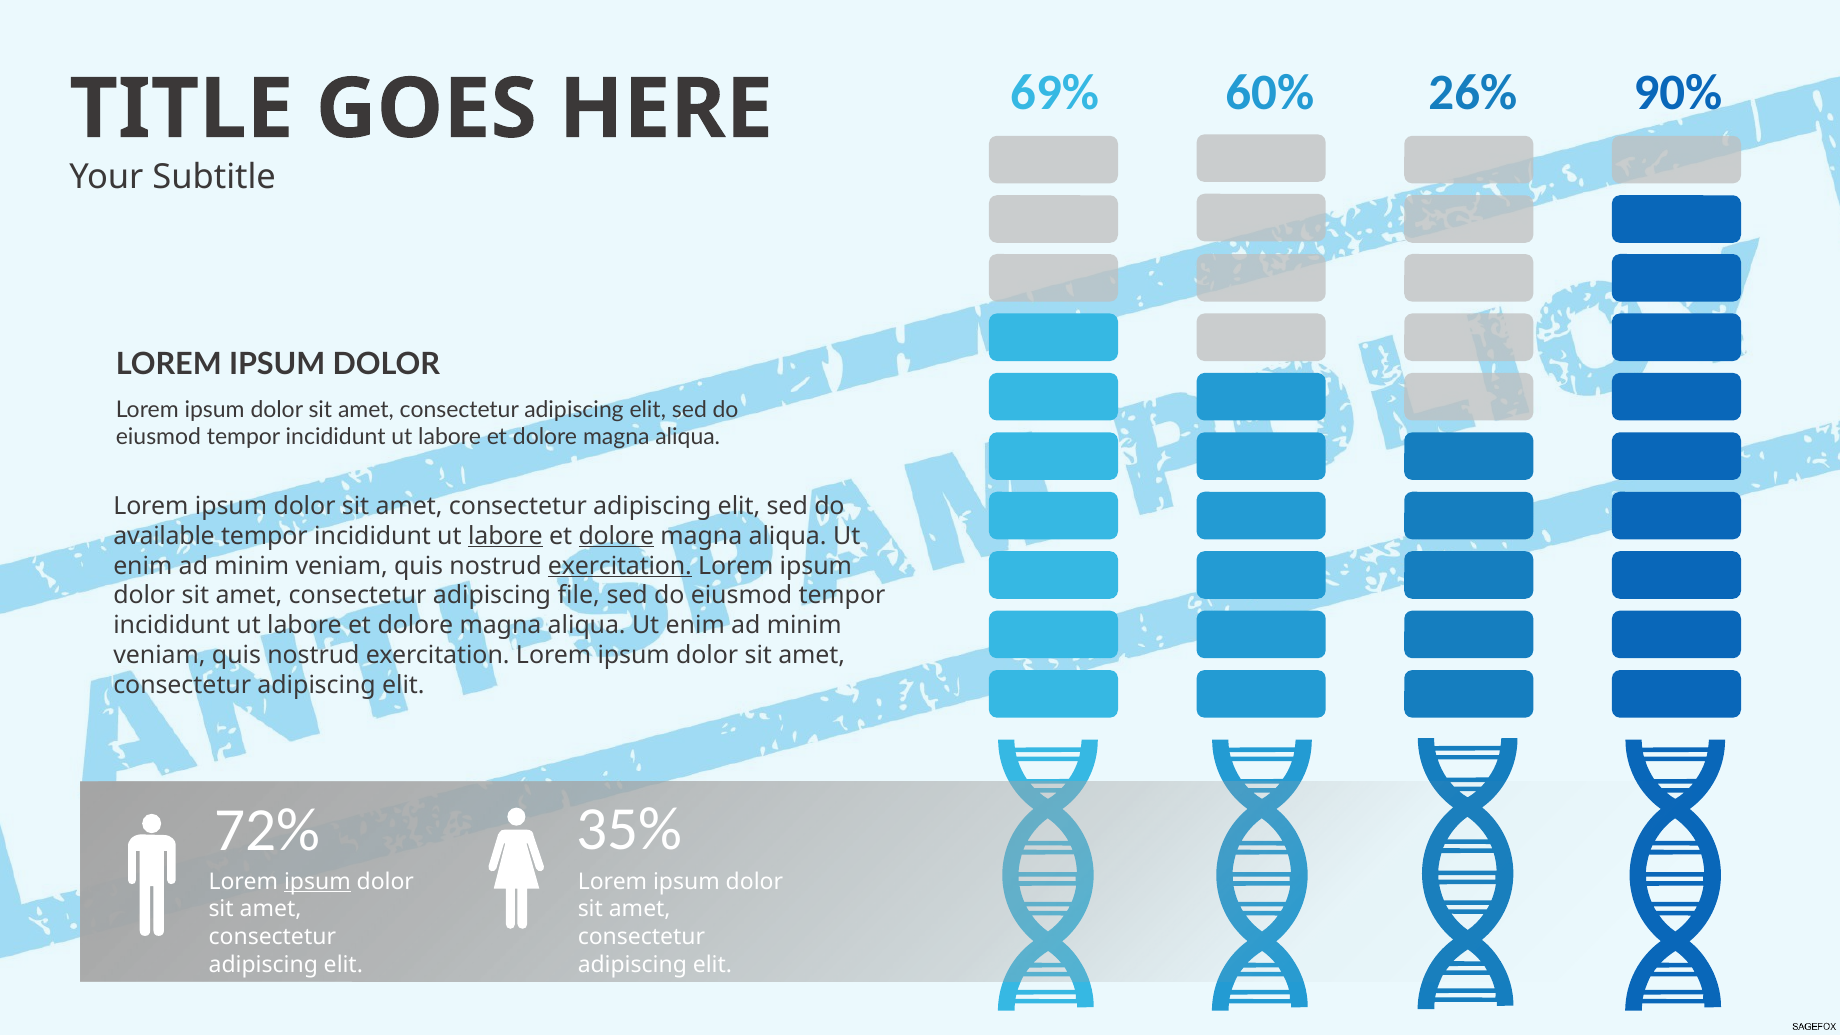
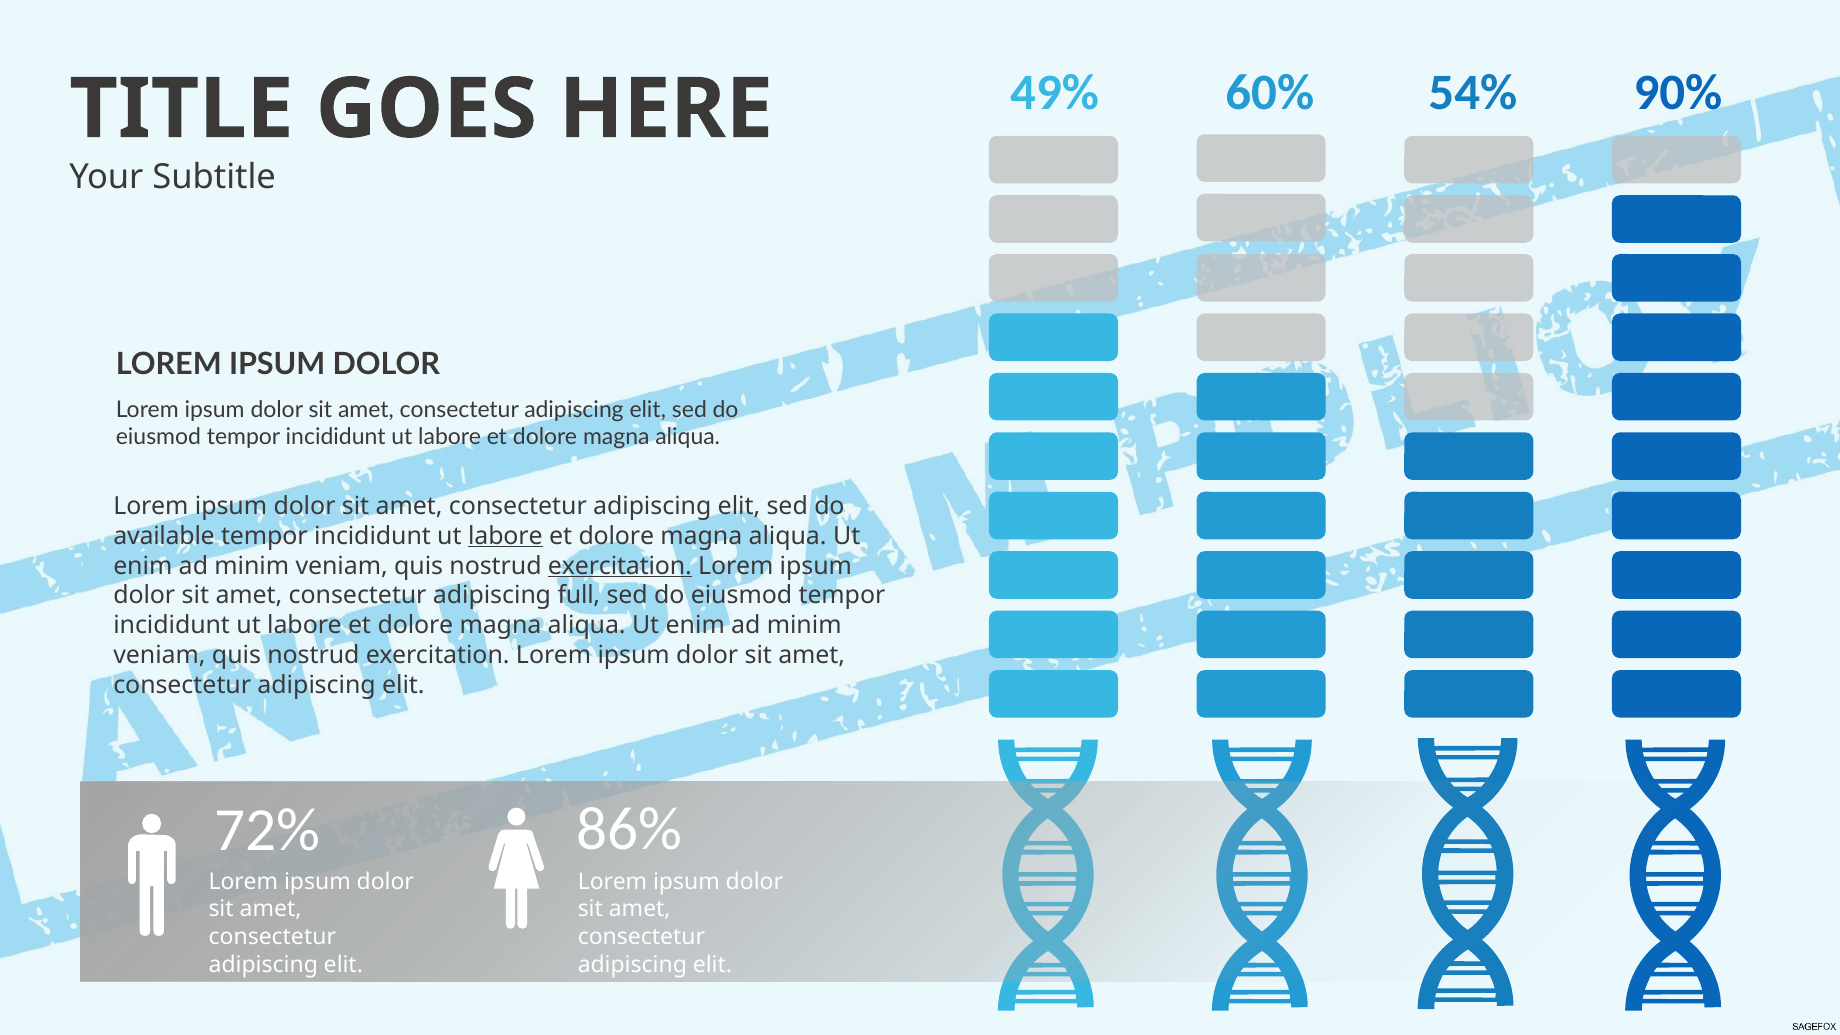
69%: 69% -> 49% (1055, 92)
26%: 26% -> 54% (1473, 92)
dolore underline: present -> none (616, 536)
file: file -> full (579, 596)
35%: 35% -> 86% (629, 829)
ipsum underline: present -> none (317, 882)
